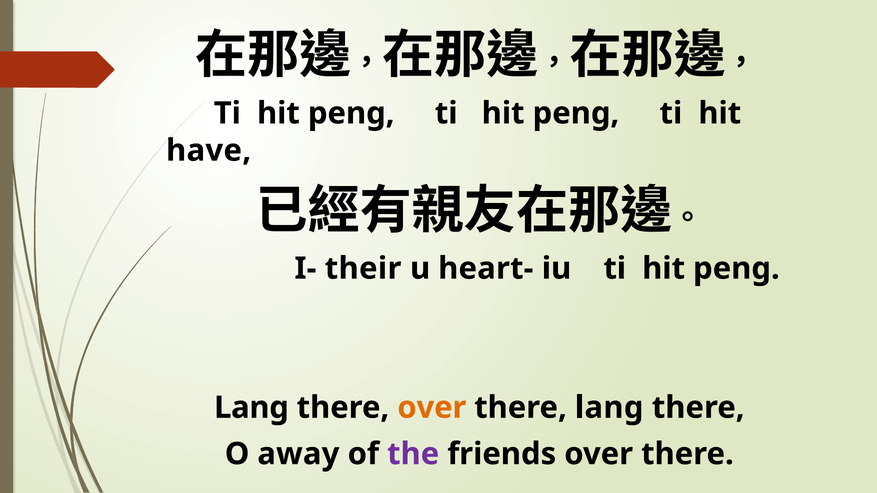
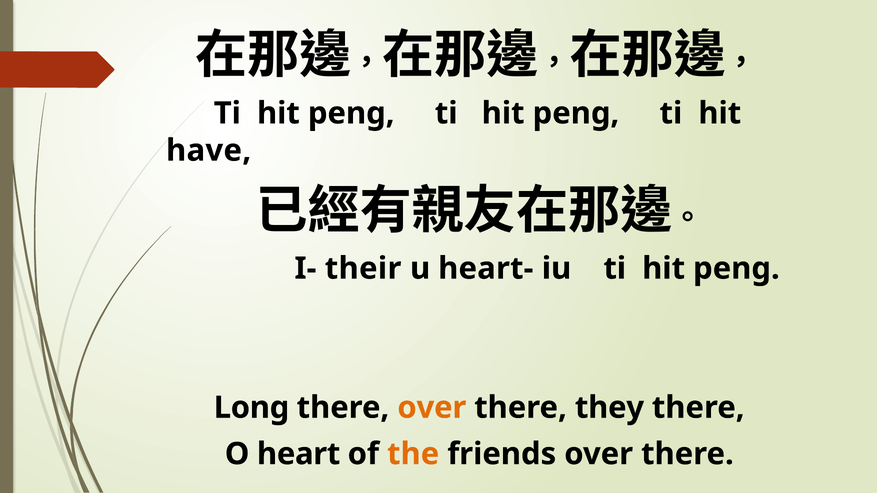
Lang: Lang -> Long (251, 408)
there lang: lang -> they (609, 408)
away: away -> heart (299, 454)
the colour: purple -> orange (413, 454)
